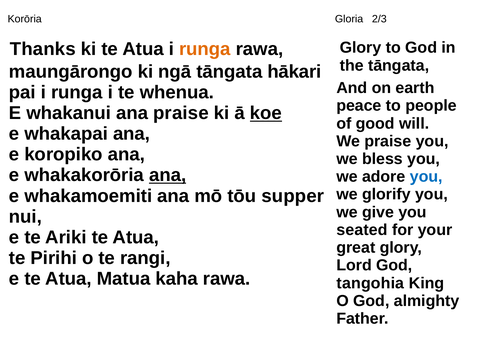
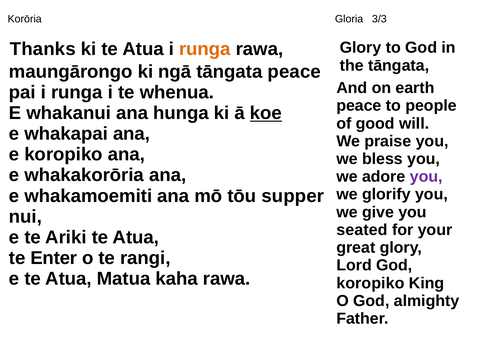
2/3: 2/3 -> 3/3 (379, 19)
tāngata hākari: hākari -> peace (294, 72)
ana praise: praise -> hunga (181, 113)
ana underline: present -> none (168, 175)
you colour: blue -> purple (426, 177)
Pirihi: Pirihi -> Enter (54, 258)
tangohia: tangohia -> koropiko (370, 283)
